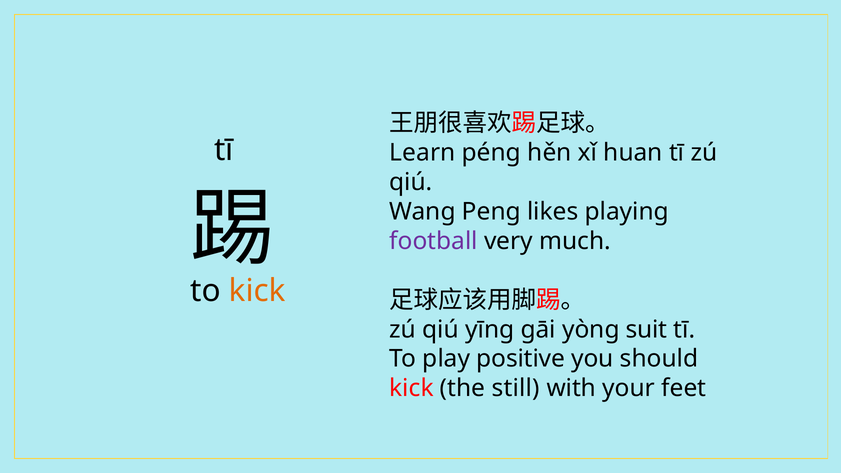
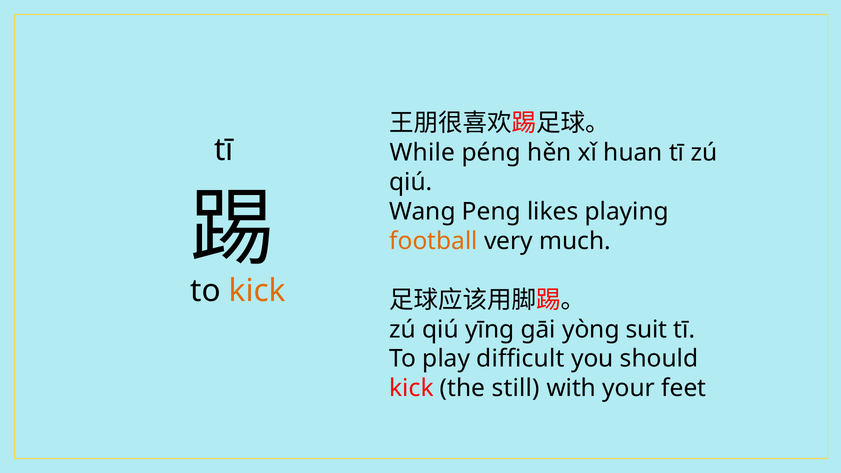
Learn: Learn -> While (422, 153)
football colour: purple -> orange (434, 241)
positive: positive -> difficult (520, 359)
